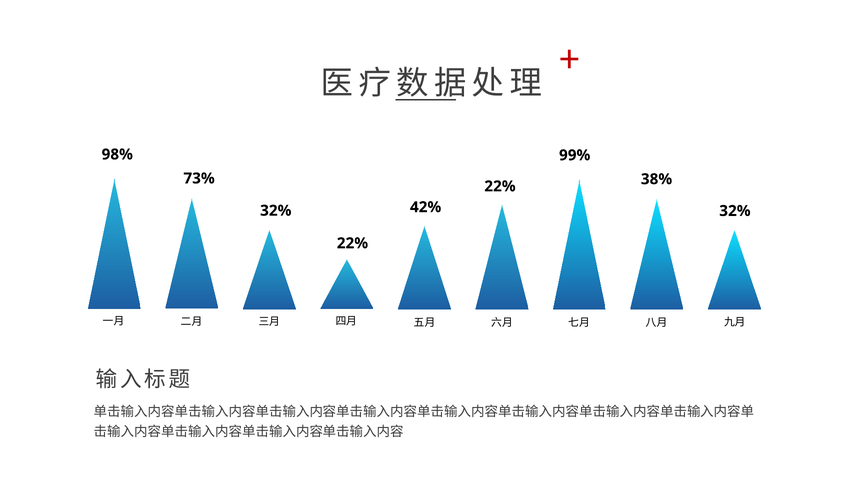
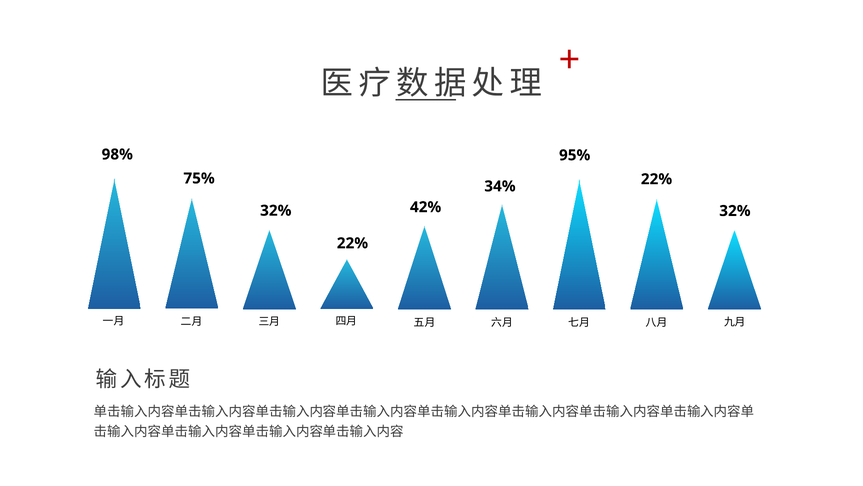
99%: 99% -> 95% (575, 155)
73%: 73% -> 75% (199, 178)
38%: 38% -> 22% (657, 179)
22%: 22% -> 34% (500, 186)
